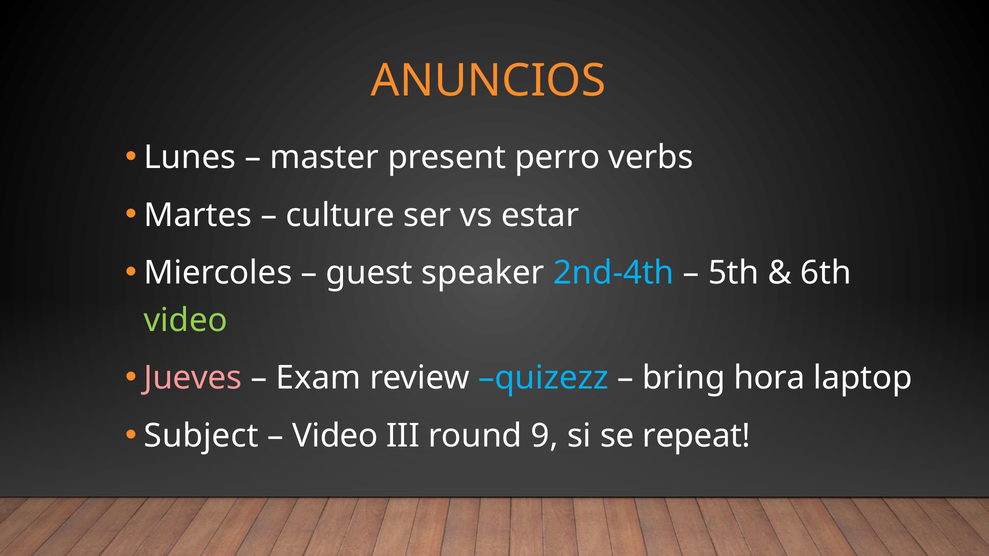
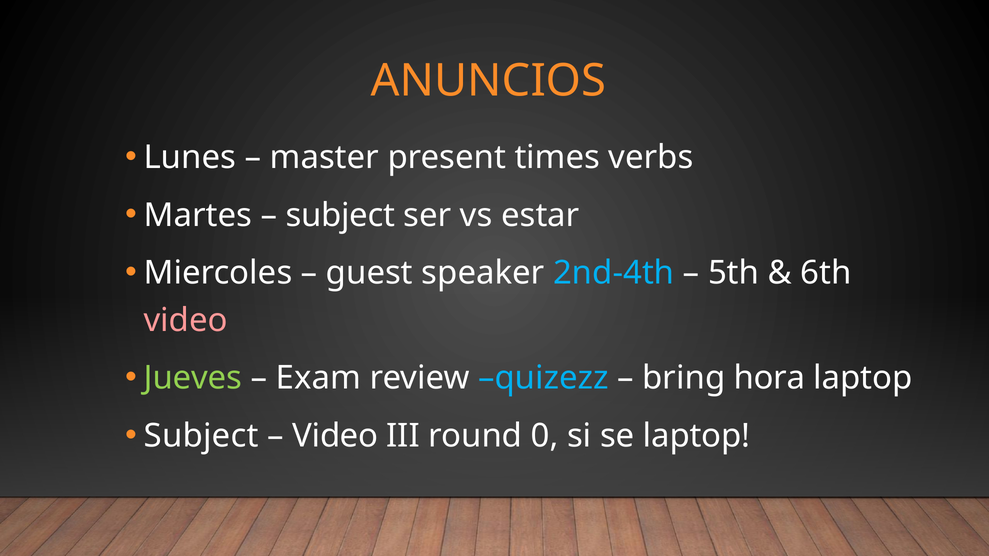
perro: perro -> times (557, 157)
culture: culture -> subject (340, 215)
video colour: light green -> pink (186, 321)
Jueves colour: pink -> light green (193, 378)
9: 9 -> 0 (545, 436)
se repeat: repeat -> laptop (696, 436)
